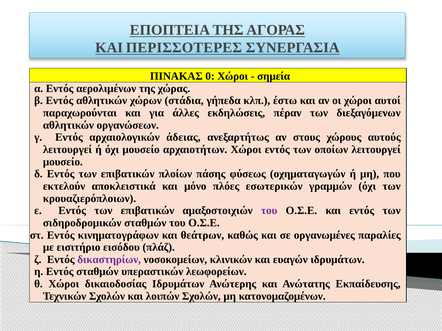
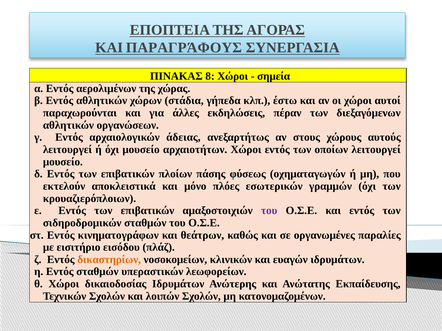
ΠΕΡΙΣΣΟΤΕΡΕΣ: ΠΕΡΙΣΣΟΤΕΡΕΣ -> ΠΑΡΑΓΡΆΦΟΥΣ (184, 48)
0: 0 -> 8 (210, 76)
δικαστηρίων colour: purple -> orange (109, 260)
